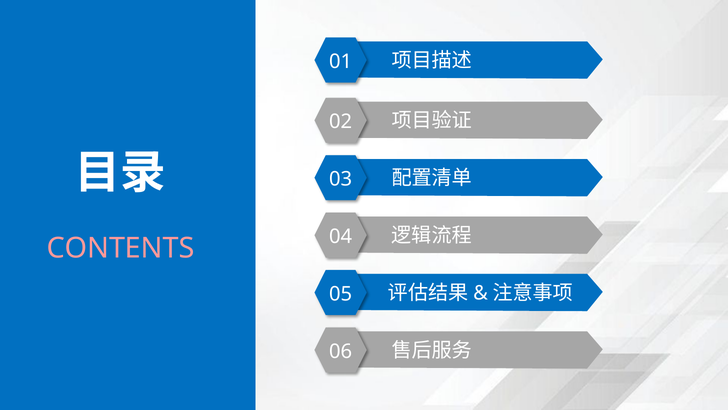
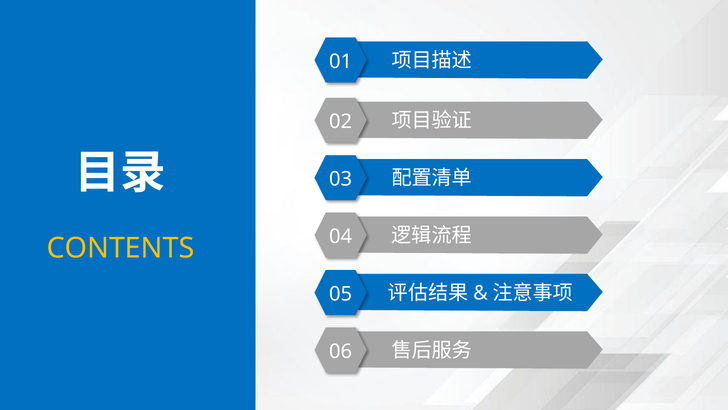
CONTENTS colour: pink -> yellow (121, 248)
